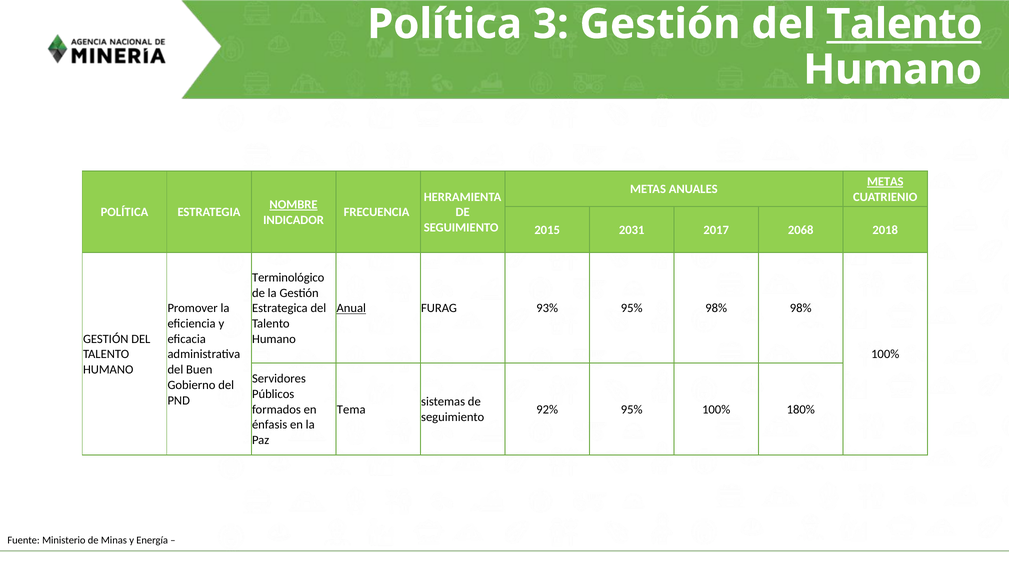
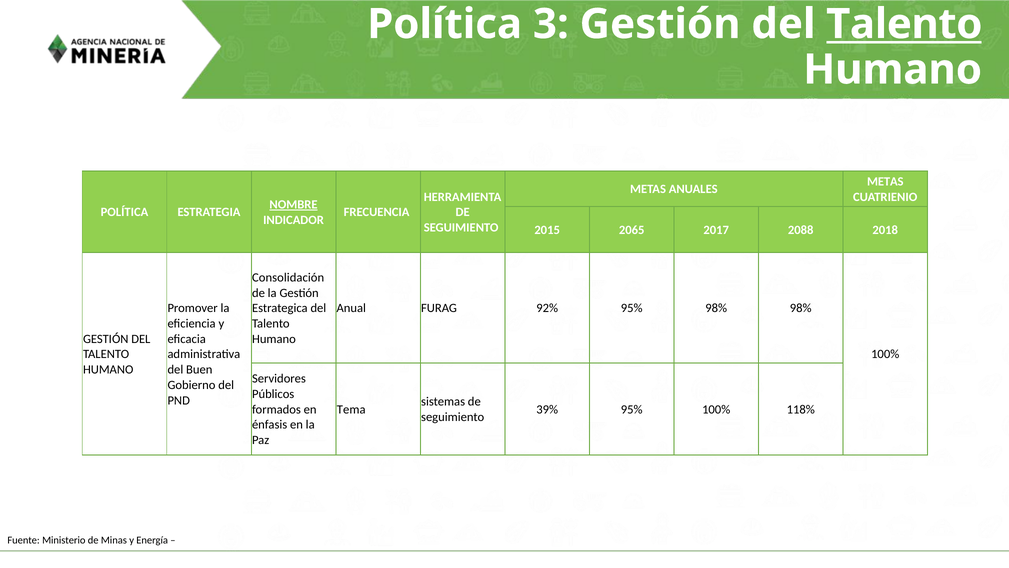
METAS underline: present -> none (885, 181)
2031: 2031 -> 2065 (632, 230)
2068: 2068 -> 2088 (801, 230)
Terminológico: Terminológico -> Consolidación (288, 277)
Anual underline: present -> none (351, 308)
93%: 93% -> 92% (547, 308)
92%: 92% -> 39% (547, 409)
180%: 180% -> 118% (801, 409)
